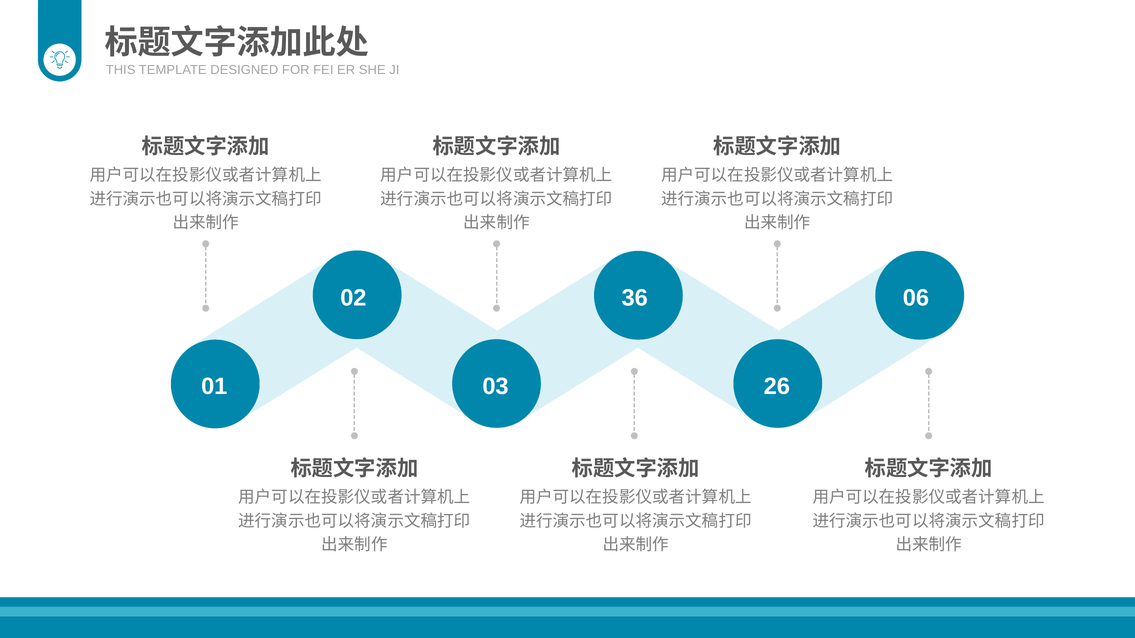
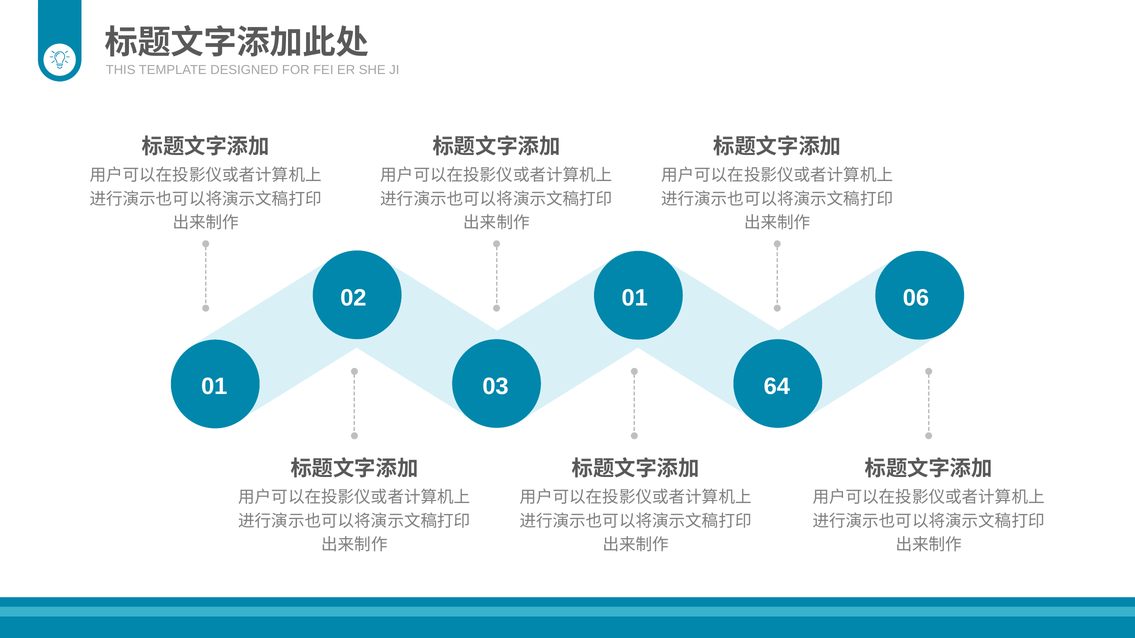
02 36: 36 -> 01 (635, 298)
26: 26 -> 64 (777, 387)
